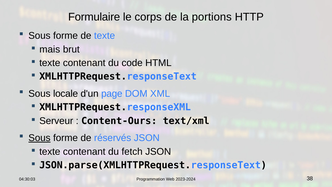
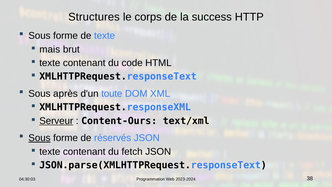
Formulaire: Formulaire -> Structures (94, 17)
portions: portions -> success (212, 17)
locale: locale -> après (65, 94)
page: page -> toute (112, 94)
Serveur underline: none -> present (56, 121)
